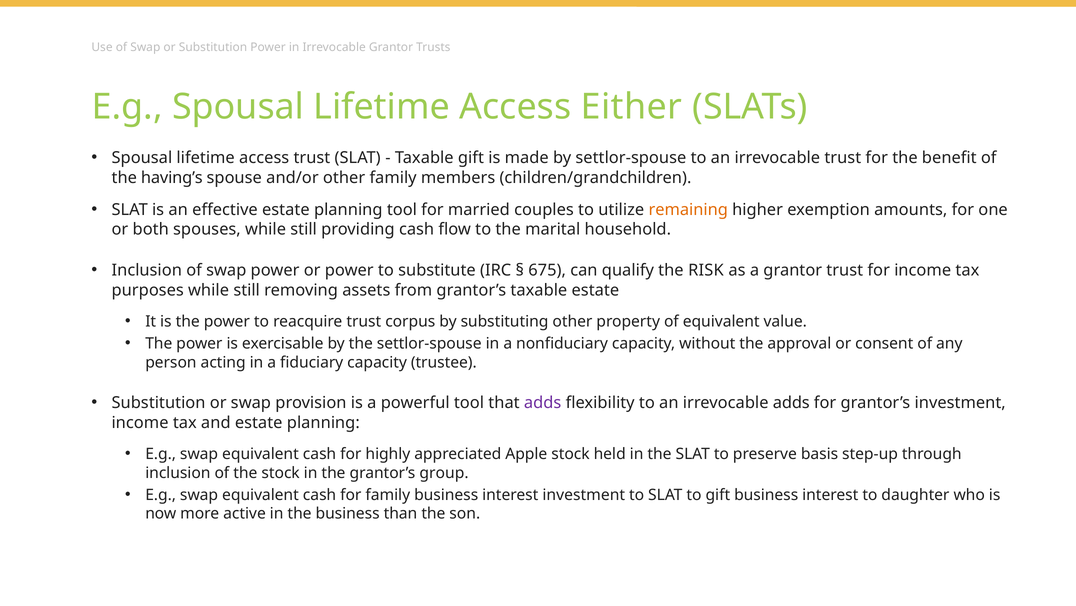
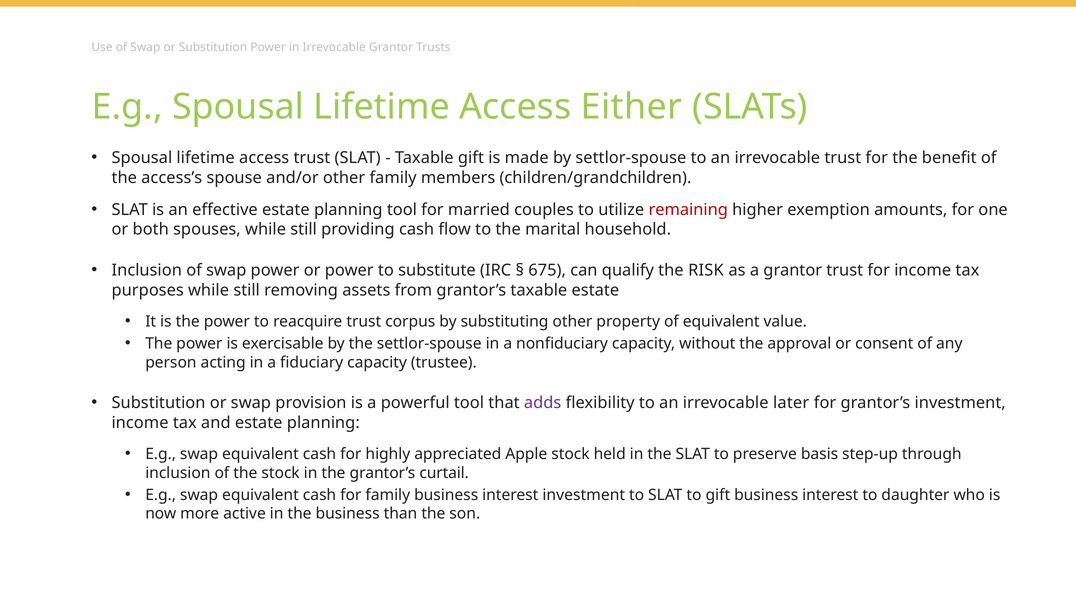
having’s: having’s -> access’s (172, 177)
remaining colour: orange -> red (688, 209)
irrevocable adds: adds -> later (791, 402)
group: group -> curtail (444, 472)
